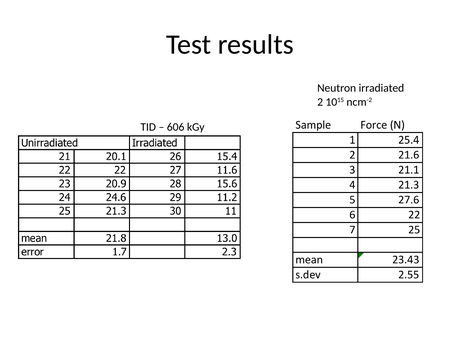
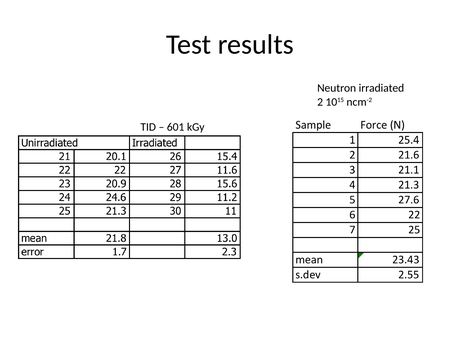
606: 606 -> 601 (176, 127)
